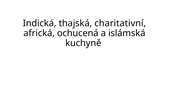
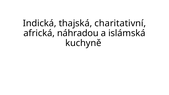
ochucená: ochucená -> náhradou (78, 33)
